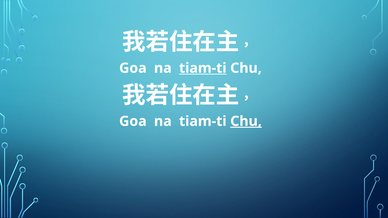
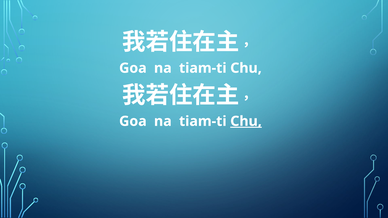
tiam-ti underline: present -> none (203, 68)
